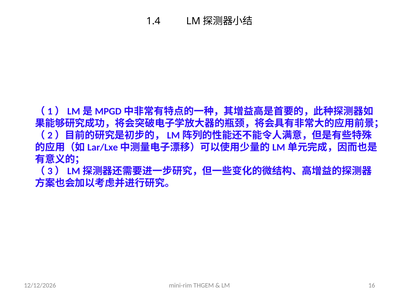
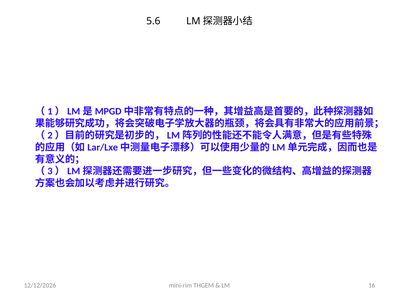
1.4: 1.4 -> 5.6 (153, 21)
